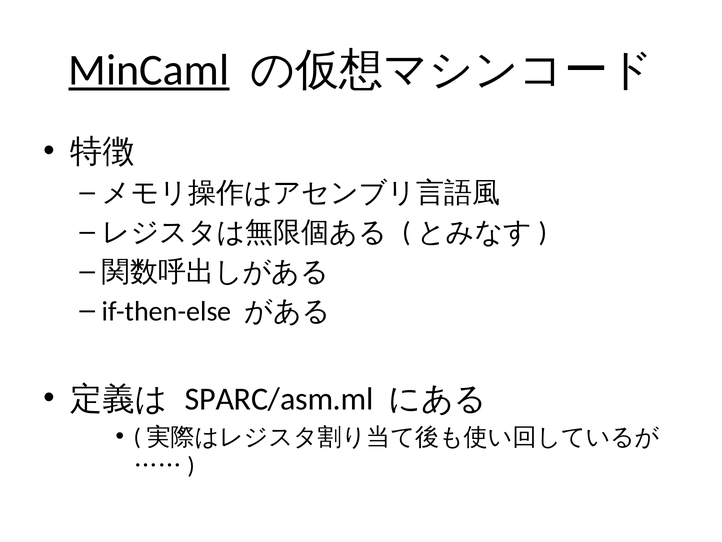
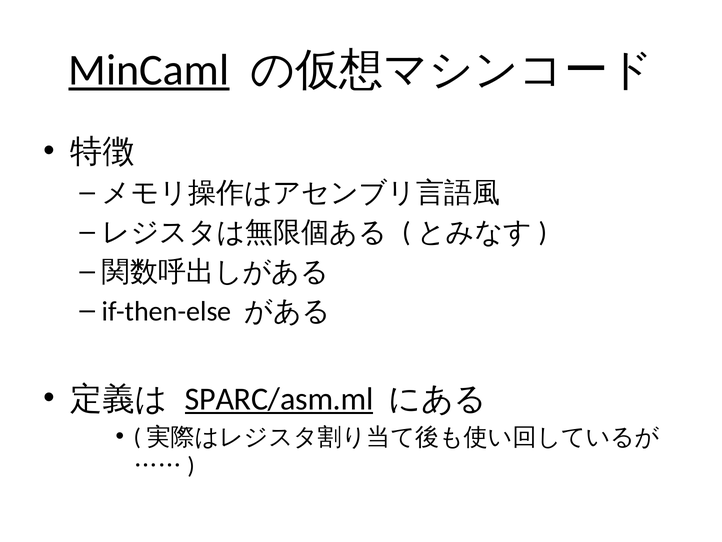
SPARC/asm.ml underline: none -> present (279, 399)
